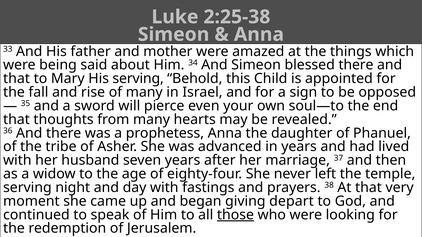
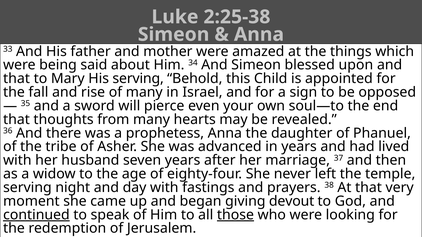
blessed there: there -> upon (356, 65)
depart: depart -> devout (292, 201)
continued underline: none -> present (36, 215)
